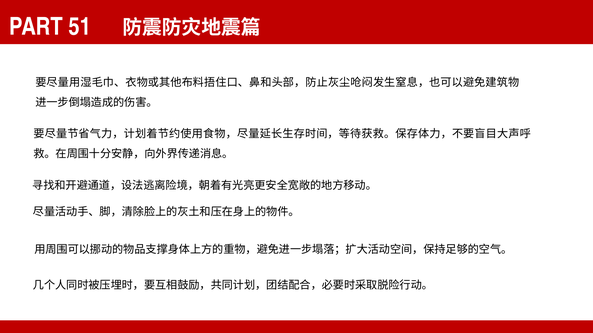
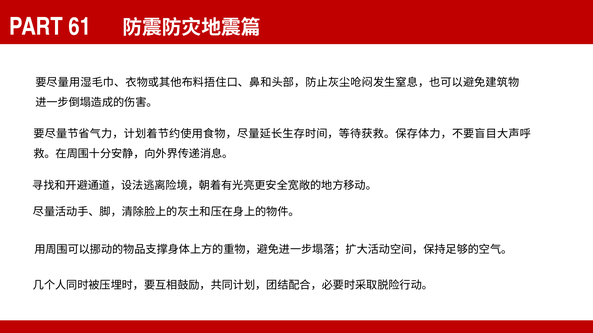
51: 51 -> 61 (80, 27)
